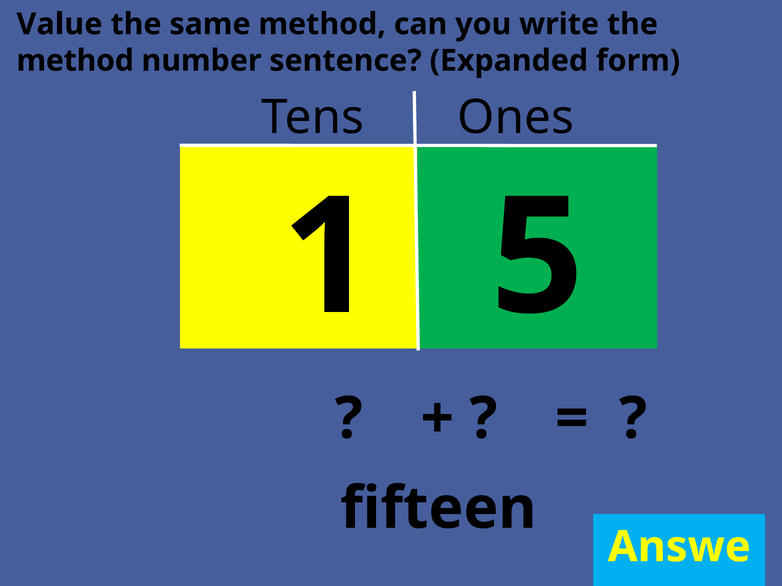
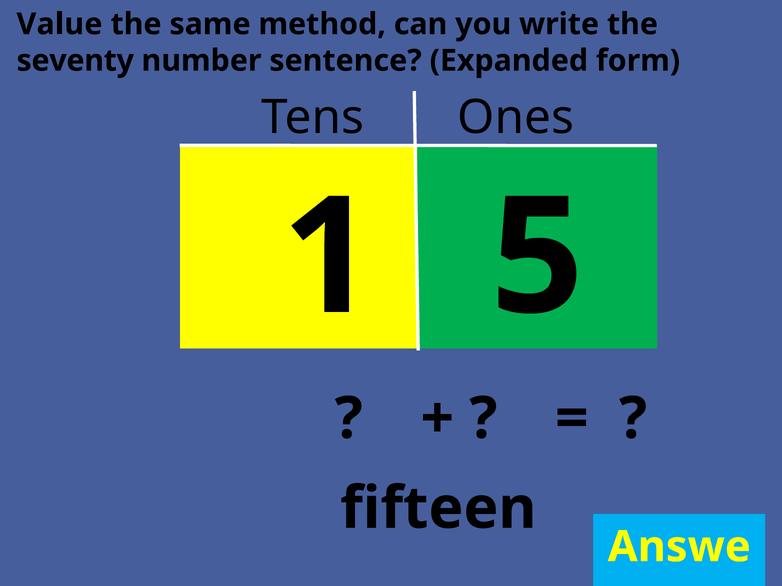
method: method -> seventy (75, 61)
